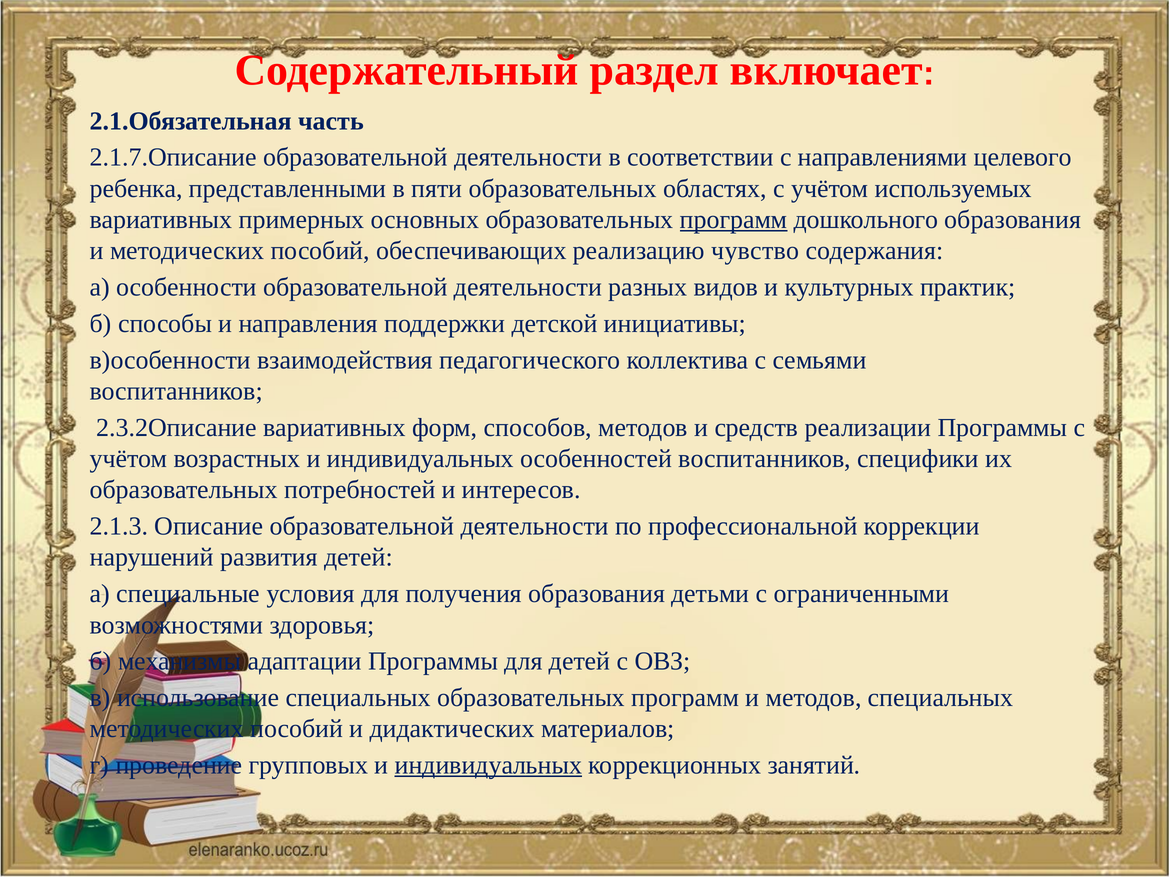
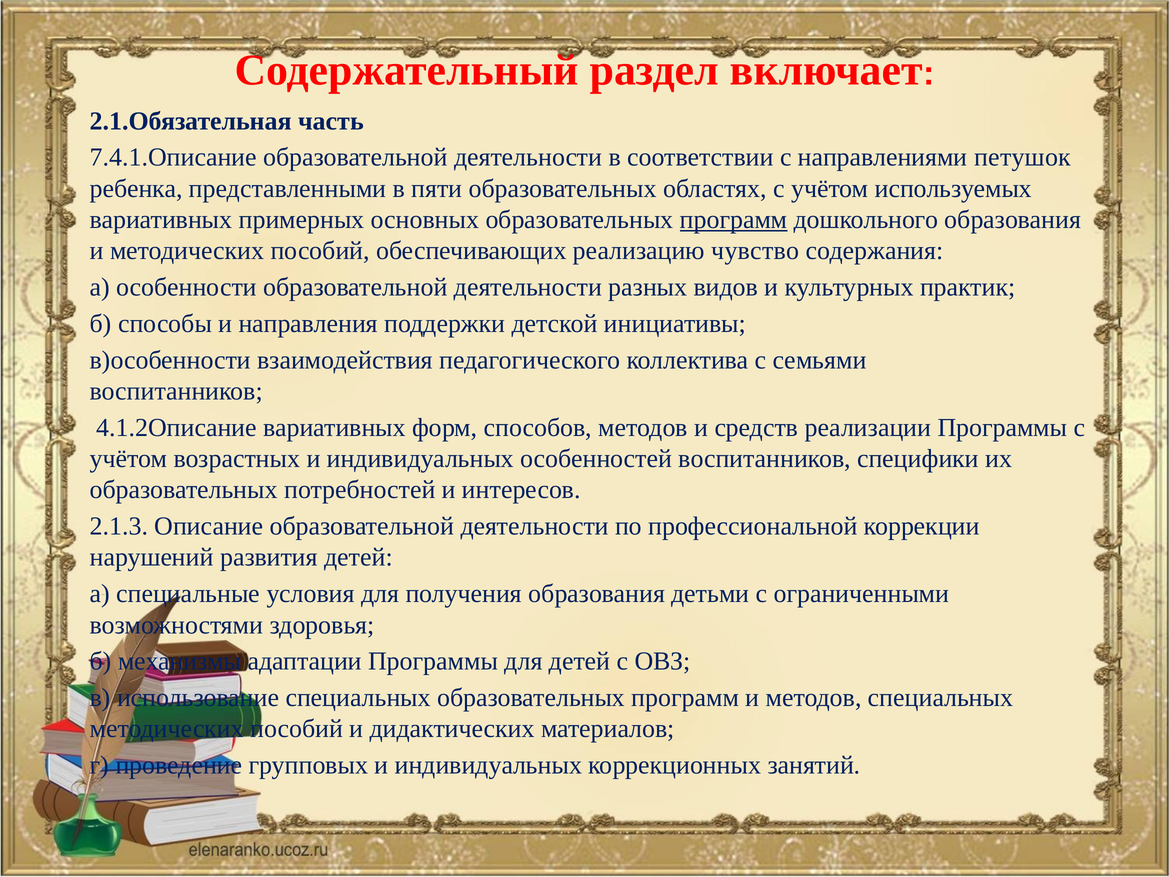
2.1.7.Описание: 2.1.7.Описание -> 7.4.1.Описание (173, 157)
целевого: целевого -> петушок (1023, 157)
2.3.2Описание: 2.3.2Описание -> 4.1.2Описание (177, 427)
индивидуальных underline: present -> none (488, 765)
